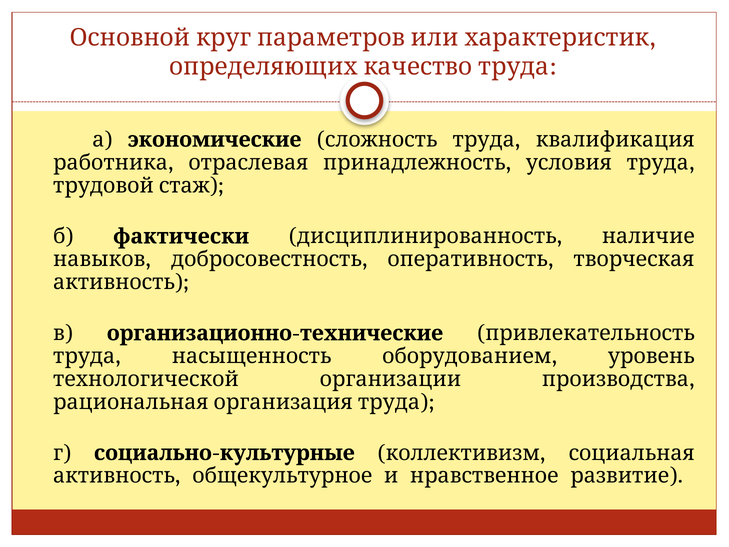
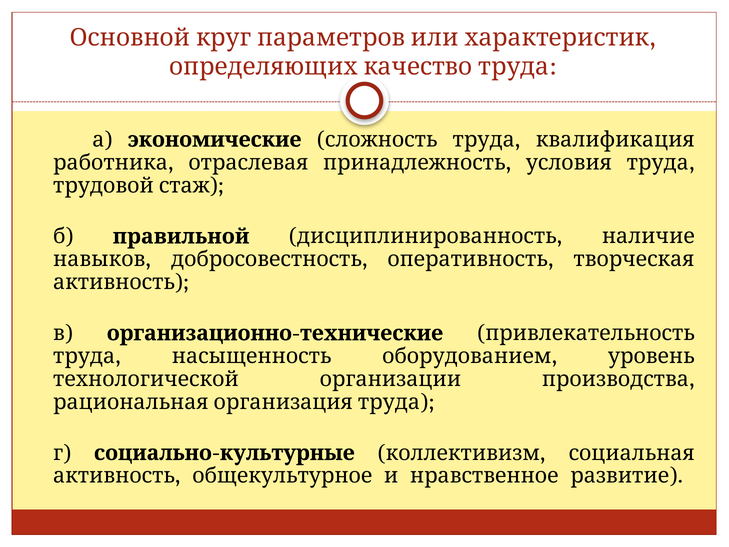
фактически: фактически -> правильной (181, 236)
